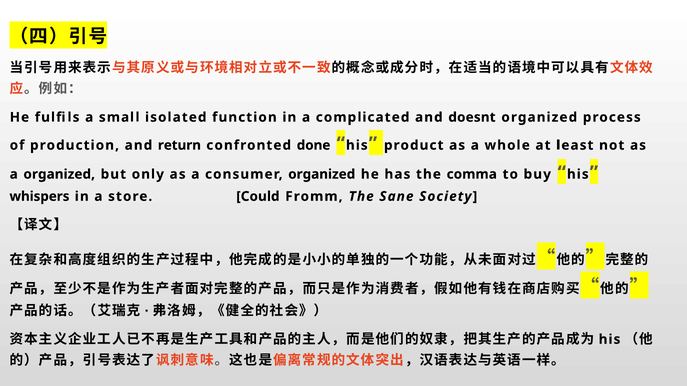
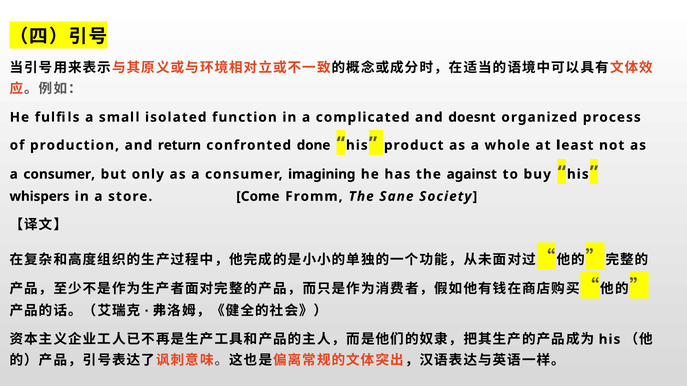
organized: organized -> consumer (59, 174)
consumer organized: organized -> imagining (322, 174)
comma: comma -> against (472, 174)
Could: Could -> Come (258, 197)
